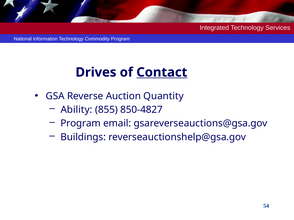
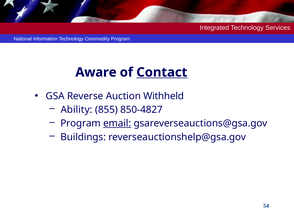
Drives: Drives -> Aware (96, 72)
Quantity: Quantity -> Withheld (164, 96)
email underline: none -> present (117, 124)
